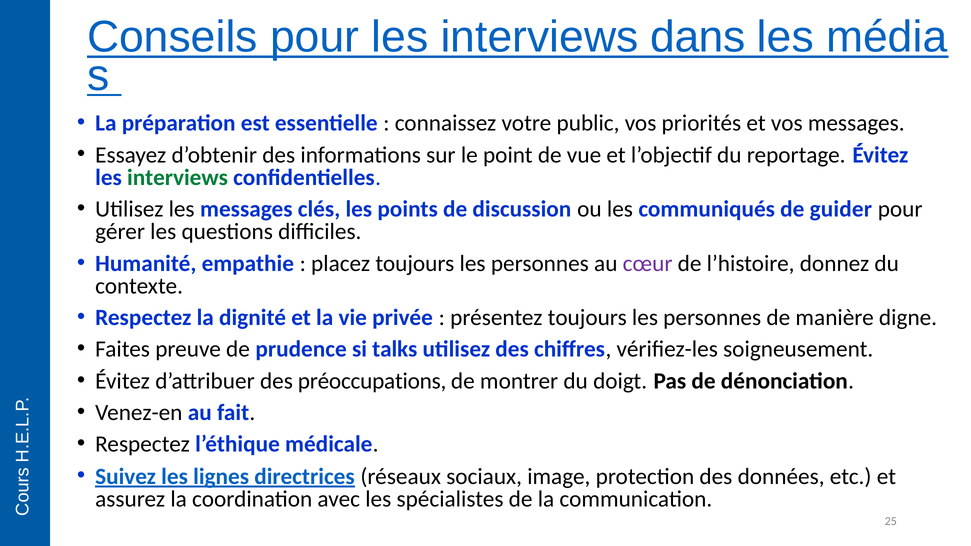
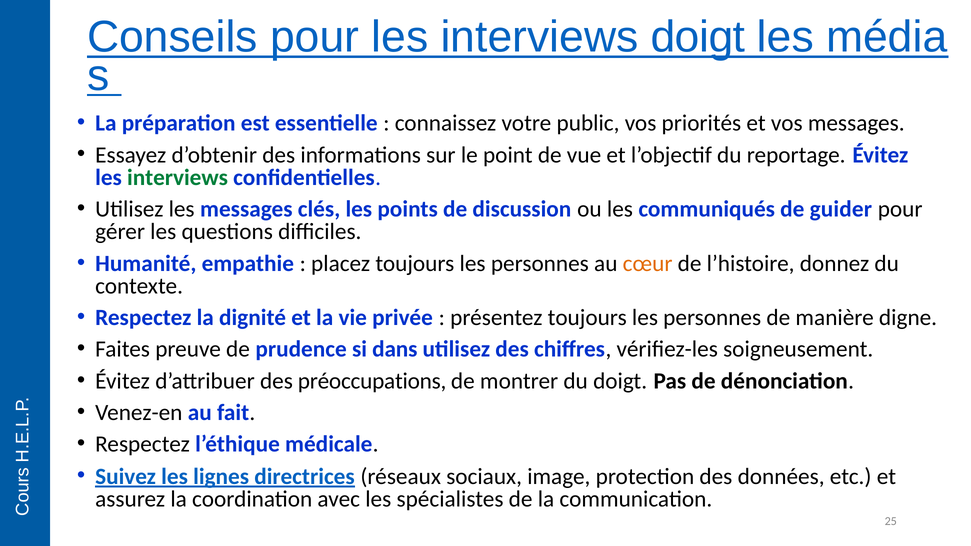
interviews dans: dans -> doigt (698, 37)
cœur colour: purple -> orange (648, 263)
talks: talks -> dans (395, 349)
